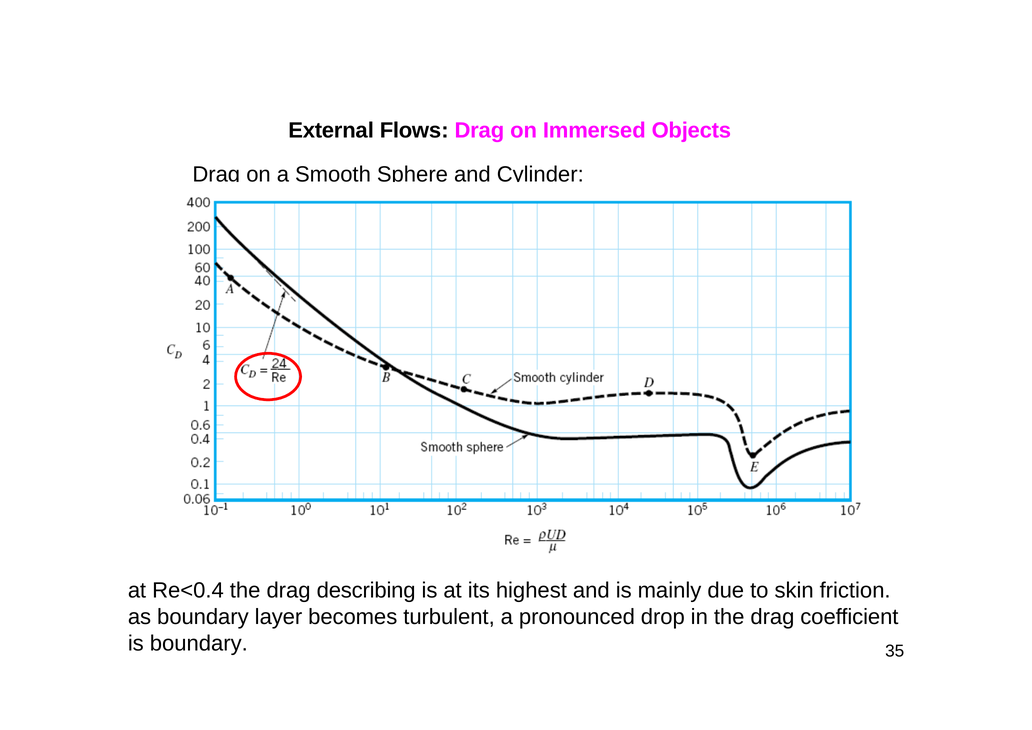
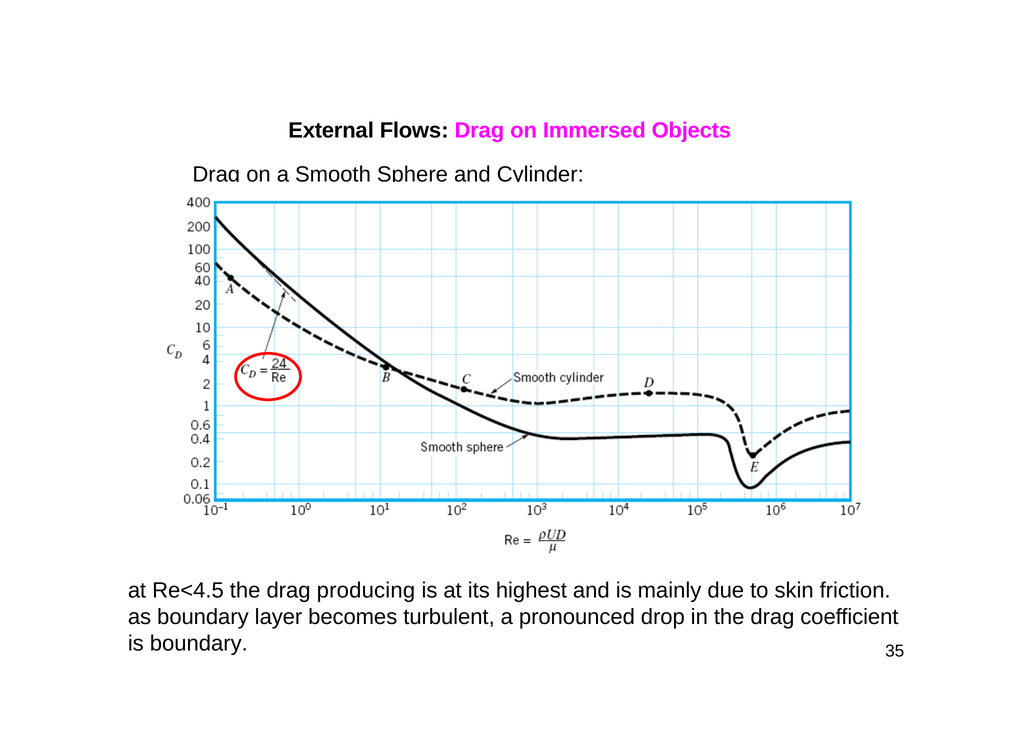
Re<0.4: Re<0.4 -> Re<4.5 (188, 591)
describing: describing -> producing (366, 591)
